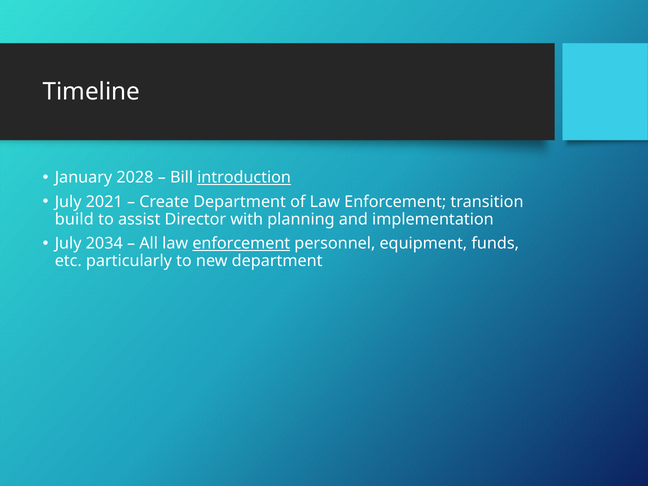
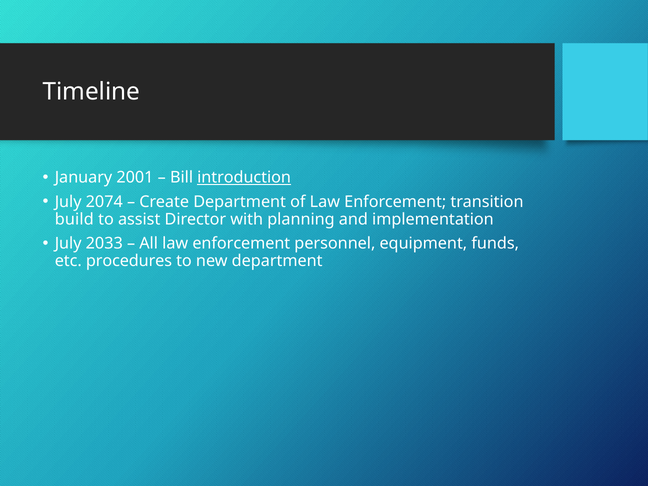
2028: 2028 -> 2001 (135, 177)
2021: 2021 -> 2074 (104, 202)
2034: 2034 -> 2033 (104, 244)
enforcement underline: present -> none (241, 244)
particularly: particularly -> procedures (129, 261)
